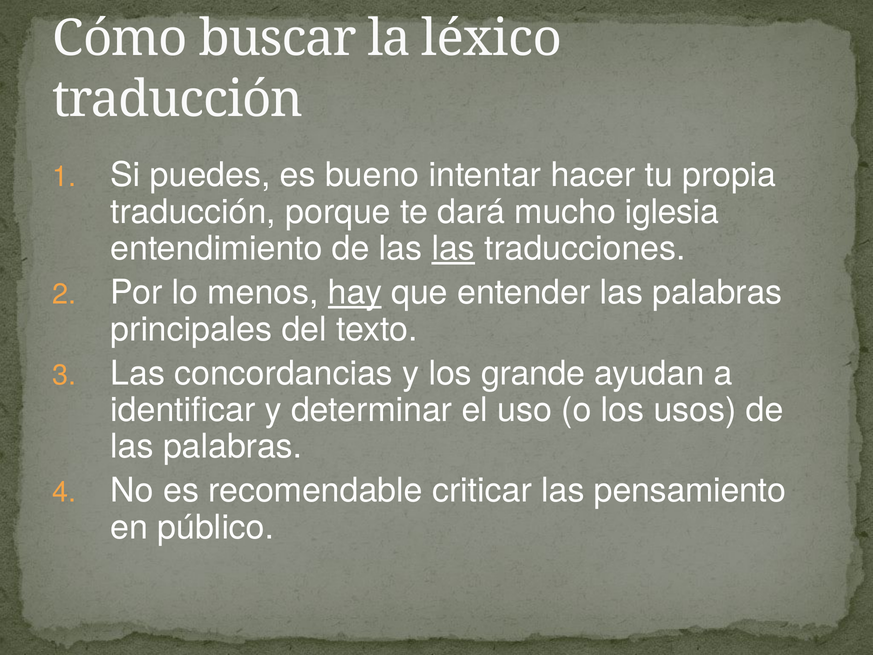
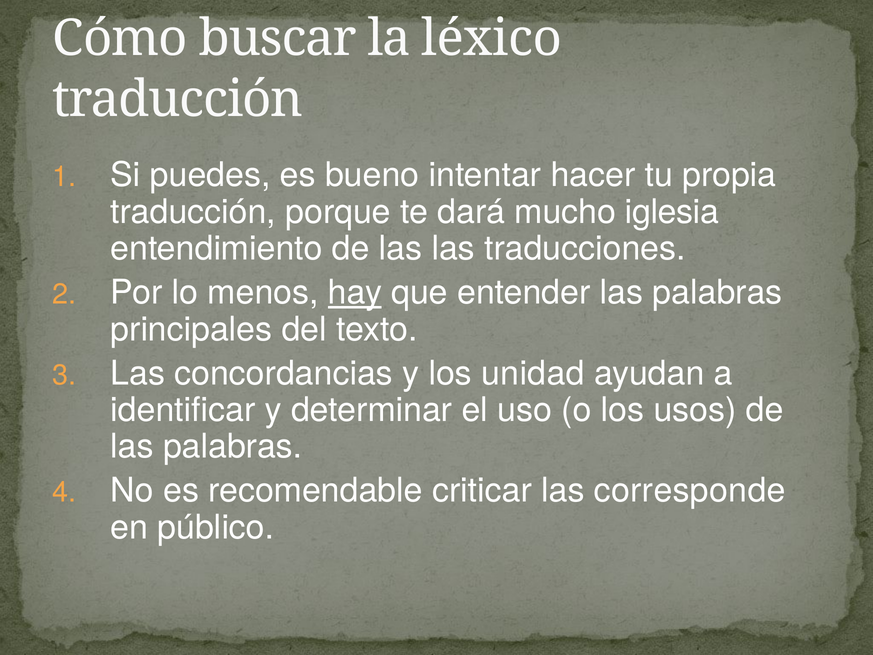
las underline: present -> none (453, 249)
grande: grande -> unidad (533, 373)
pensamiento: pensamiento -> corresponde (690, 490)
